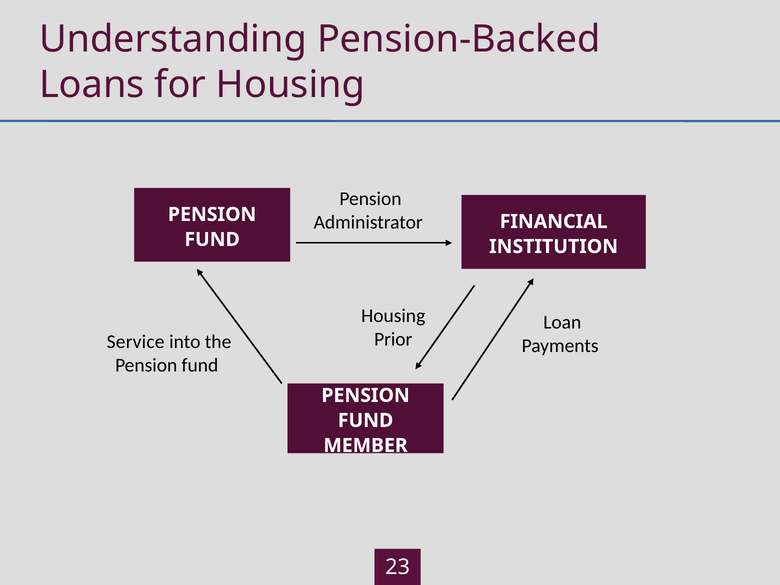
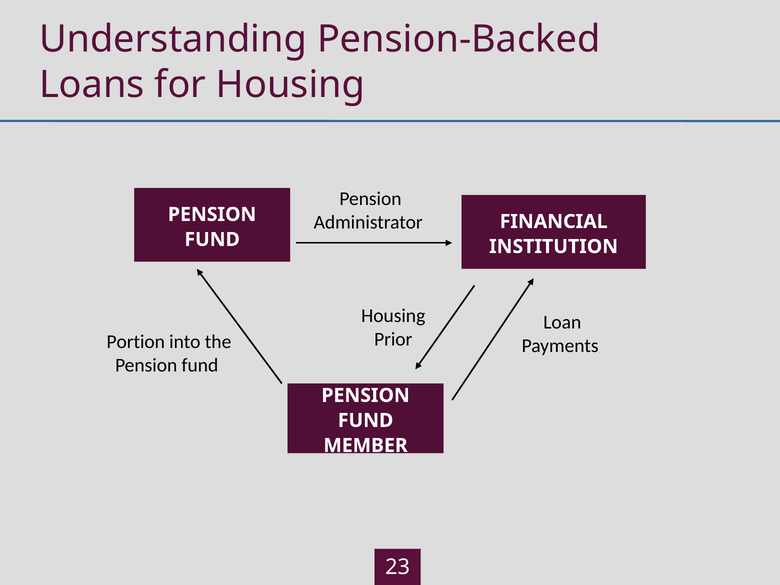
Service: Service -> Portion (136, 342)
